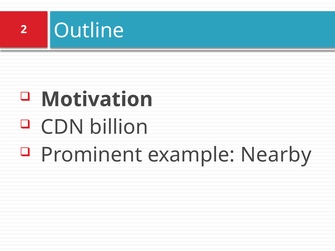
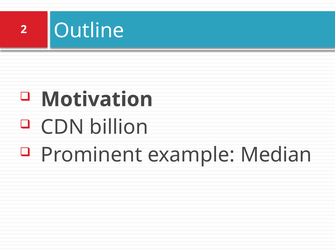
Nearby: Nearby -> Median (276, 155)
